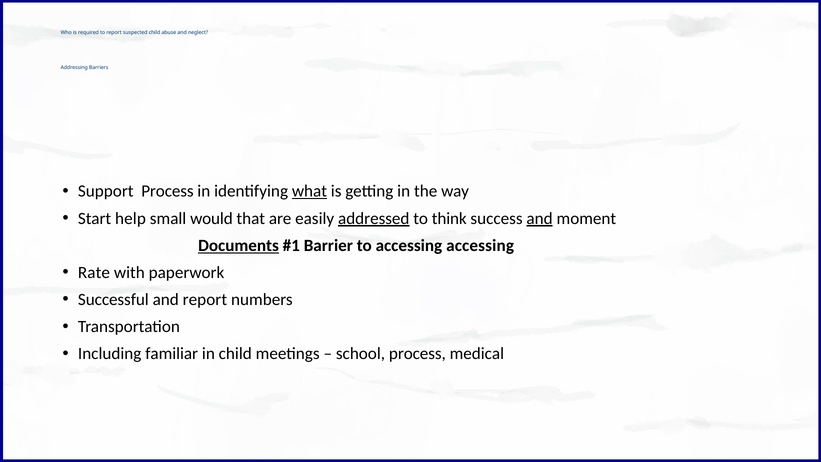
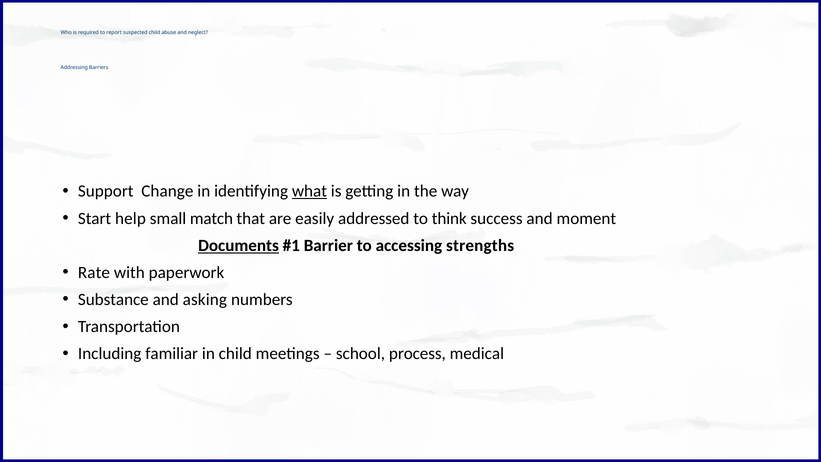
Support Process: Process -> Change (167, 191)
would: would -> match (211, 218)
addressed underline: present -> none (374, 218)
and underline: present -> none (540, 218)
accessing accessing: accessing -> strengths (480, 245)
Successful: Successful -> Substance (113, 299)
and report: report -> asking (205, 299)
